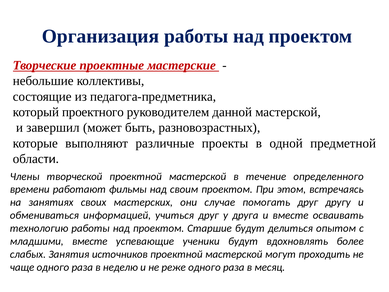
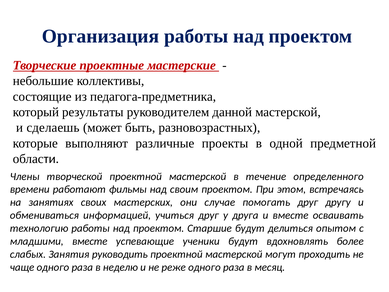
проектного: проектного -> результаты (93, 112)
завершил: завершил -> сделаешь (53, 128)
источников: источников -> руководить (120, 254)
